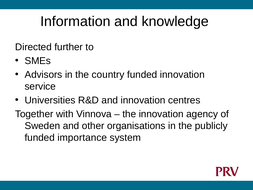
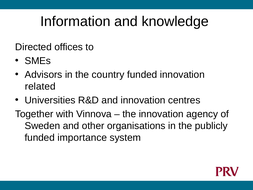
further: further -> offices (69, 47)
service: service -> related (40, 86)
